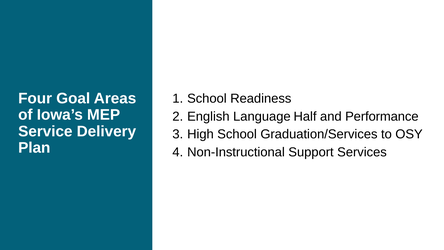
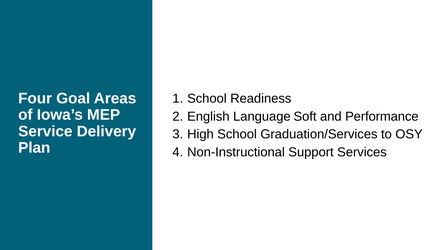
Half: Half -> Soft (305, 116)
